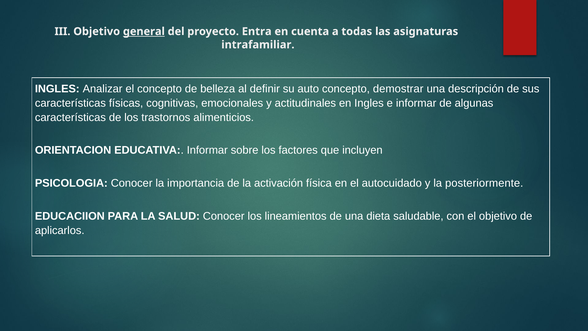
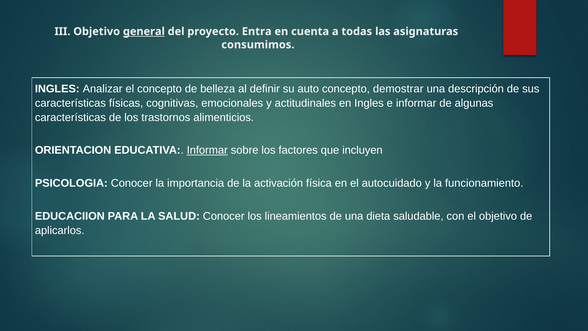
intrafamiliar: intrafamiliar -> consumimos (258, 45)
Informar underline: none -> present (207, 150)
posteriormente: posteriormente -> funcionamiento (484, 183)
